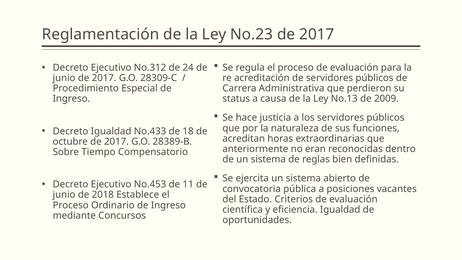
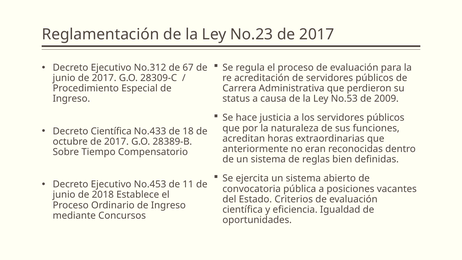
24: 24 -> 67 (188, 68)
No.13: No.13 -> No.53 (344, 99)
Decreto Igualdad: Igualdad -> Científica (111, 131)
